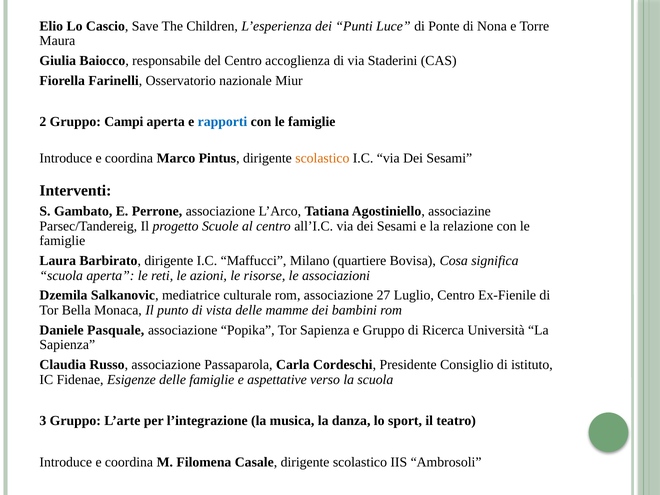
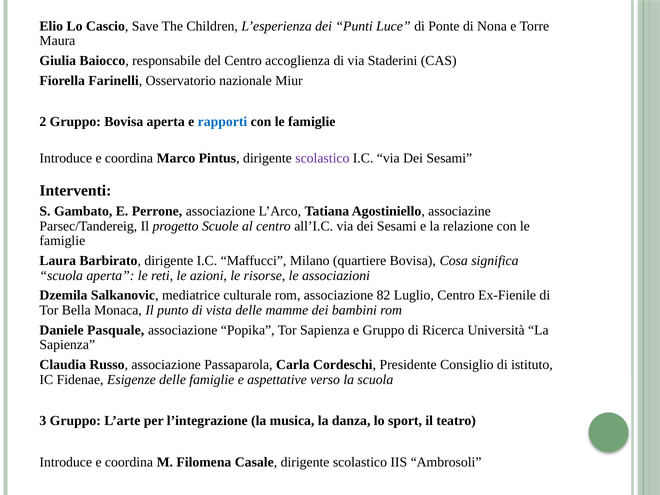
Gruppo Campi: Campi -> Bovisa (124, 122)
scolastico colour: orange -> purple (322, 158)
27: 27 -> 82 (384, 295)
